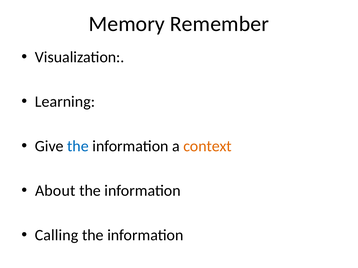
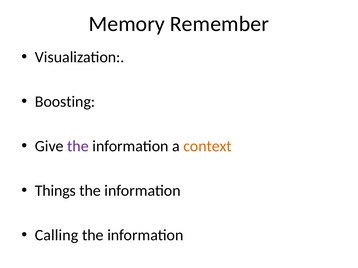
Learning: Learning -> Boosting (65, 102)
the colour: blue -> purple (78, 146)
About: About -> Things (55, 191)
